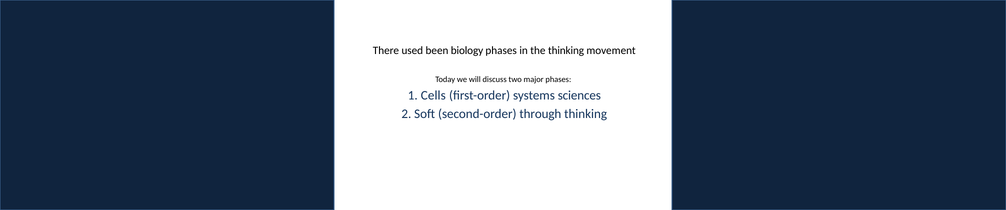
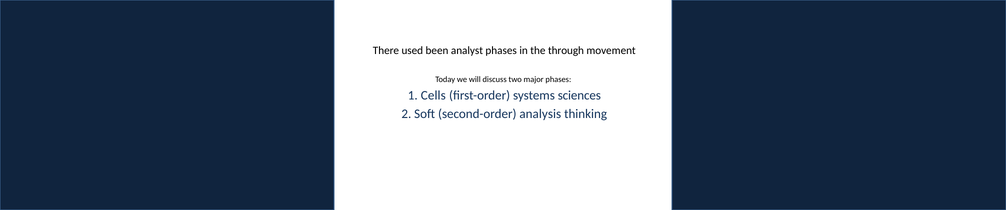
biology: biology -> analyst (467, 51)
the thinking: thinking -> through (566, 51)
through: through -> analysis (540, 113)
